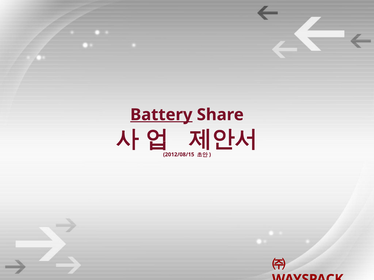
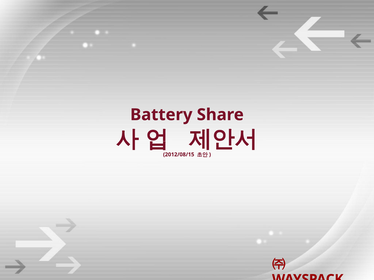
Battery underline: present -> none (161, 115)
